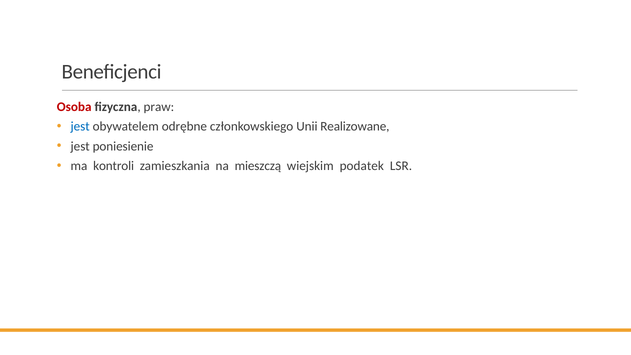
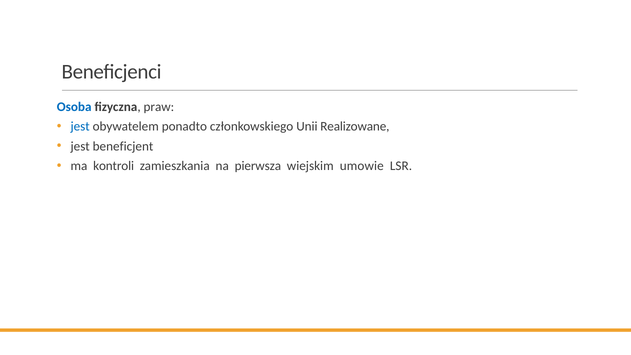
Osoba colour: red -> blue (74, 107)
odrębne: odrębne -> ponadto (184, 126)
poniesienie: poniesienie -> beneficjent (123, 146)
mieszczą: mieszczą -> pierwsza (258, 166)
podatek: podatek -> umowie (362, 166)
